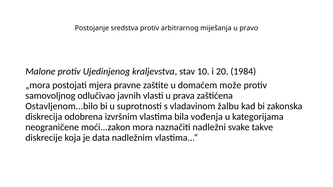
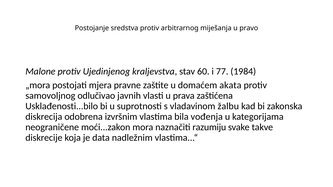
10: 10 -> 60 (203, 71)
20: 20 -> 77 (222, 71)
može: može -> akata (230, 85)
Ostavljenom...bilo: Ostavljenom...bilo -> Usklađenosti...bilo (62, 106)
nadležni: nadležni -> razumiju (209, 127)
